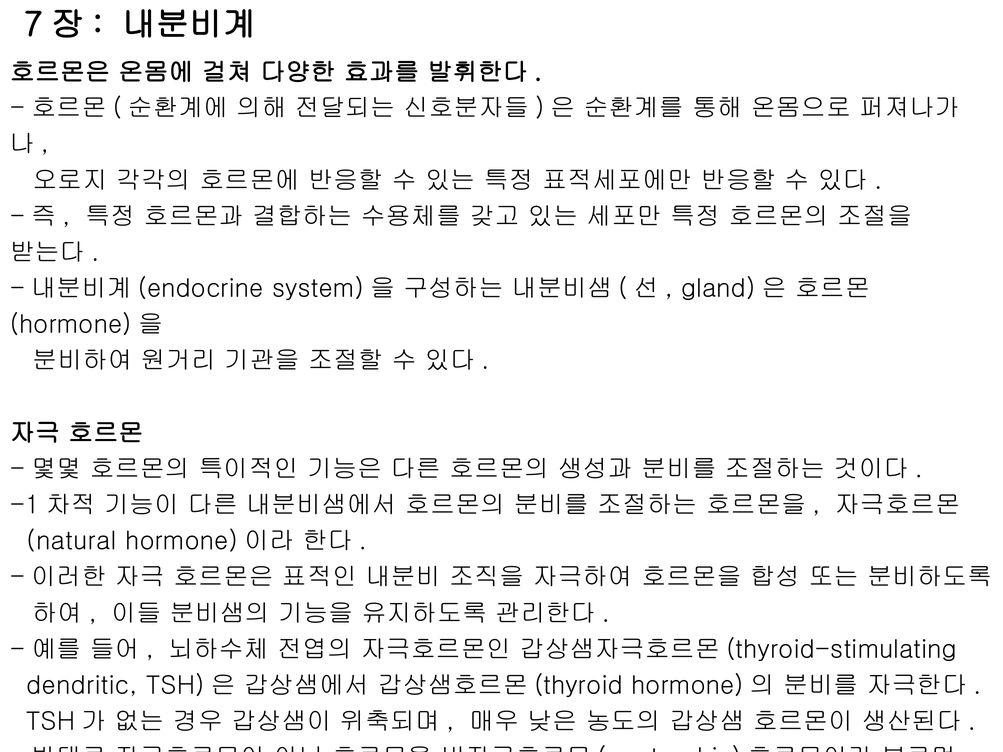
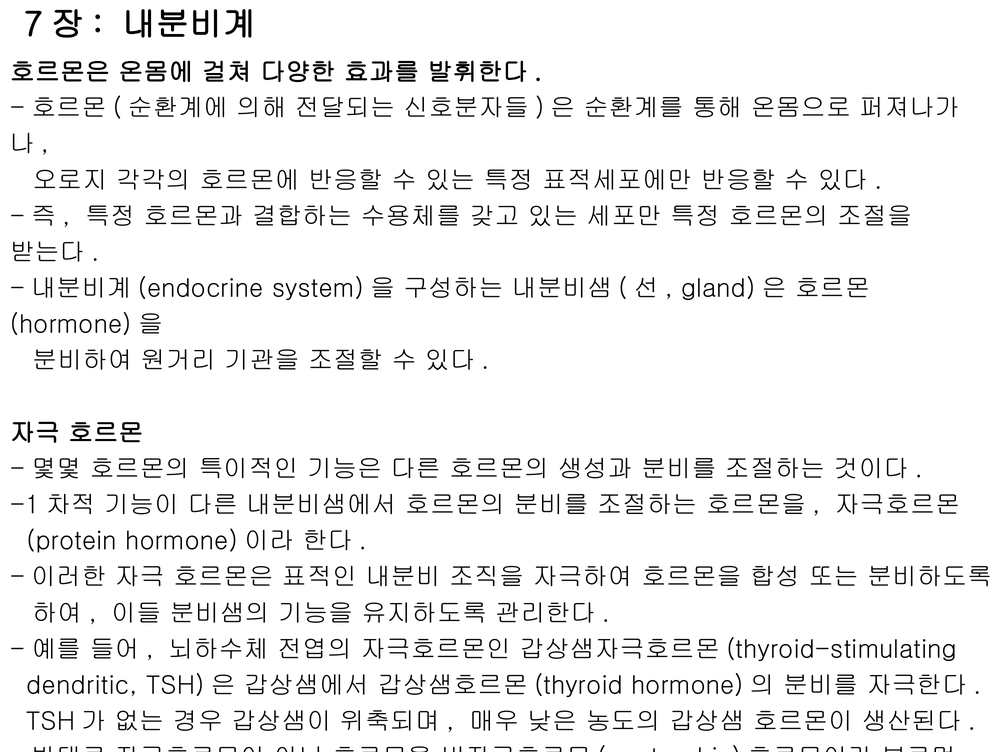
natural: natural -> protein (72, 541)
